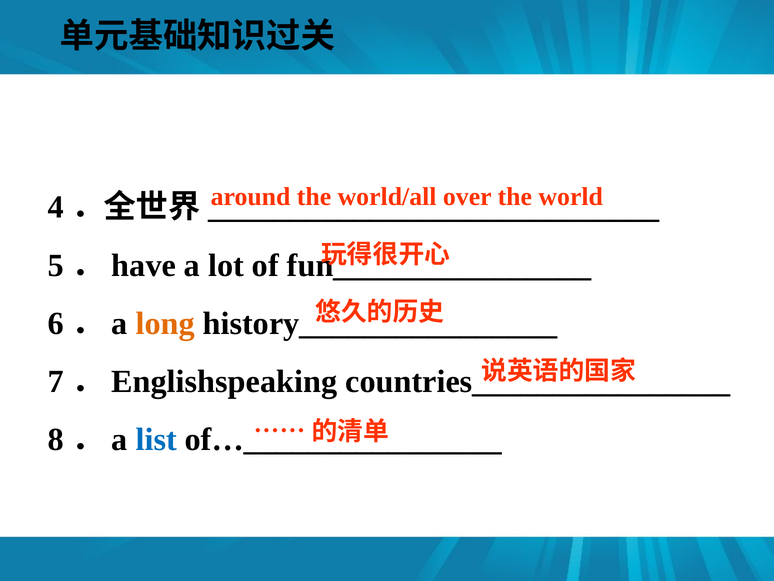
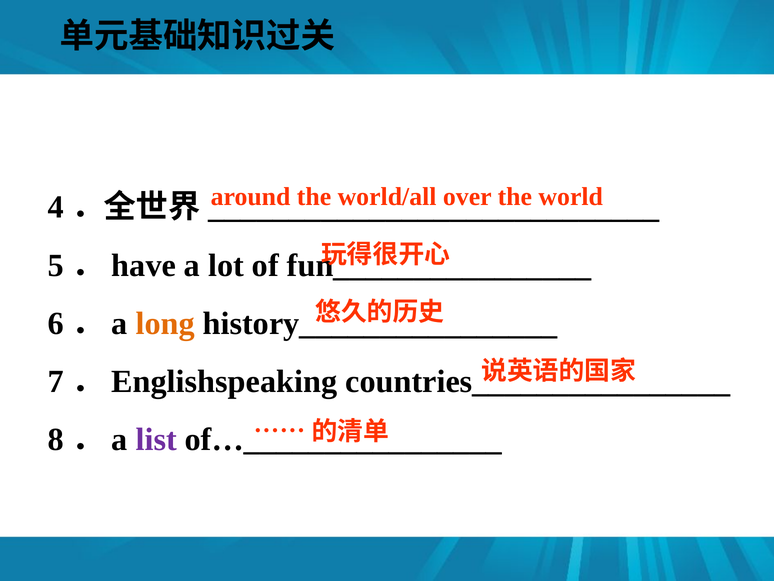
list colour: blue -> purple (156, 439)
